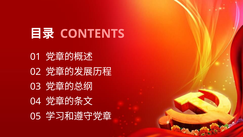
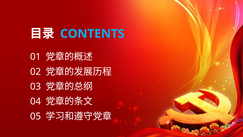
CONTENTS colour: pink -> light blue (92, 34)
